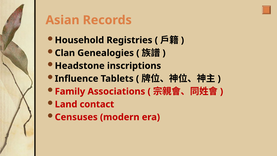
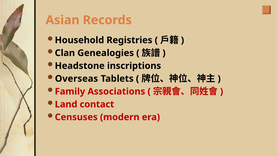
Influence: Influence -> Overseas (76, 79)
